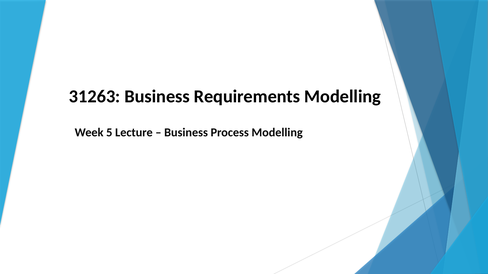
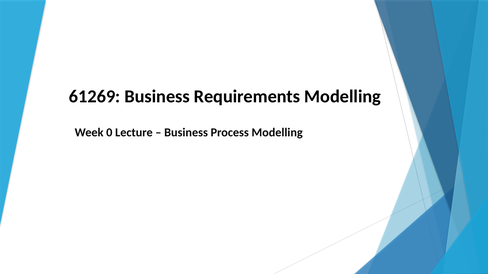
31263: 31263 -> 61269 (95, 96)
5: 5 -> 0 (109, 133)
